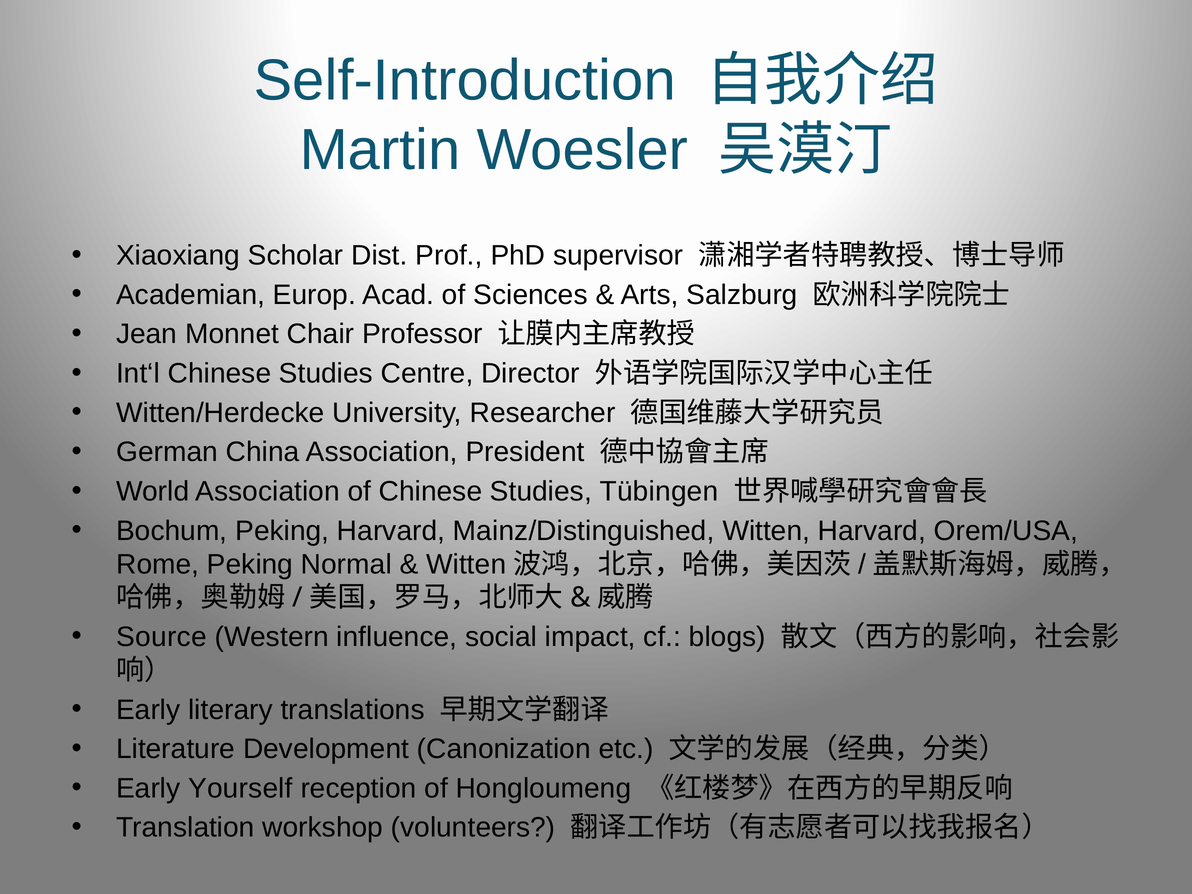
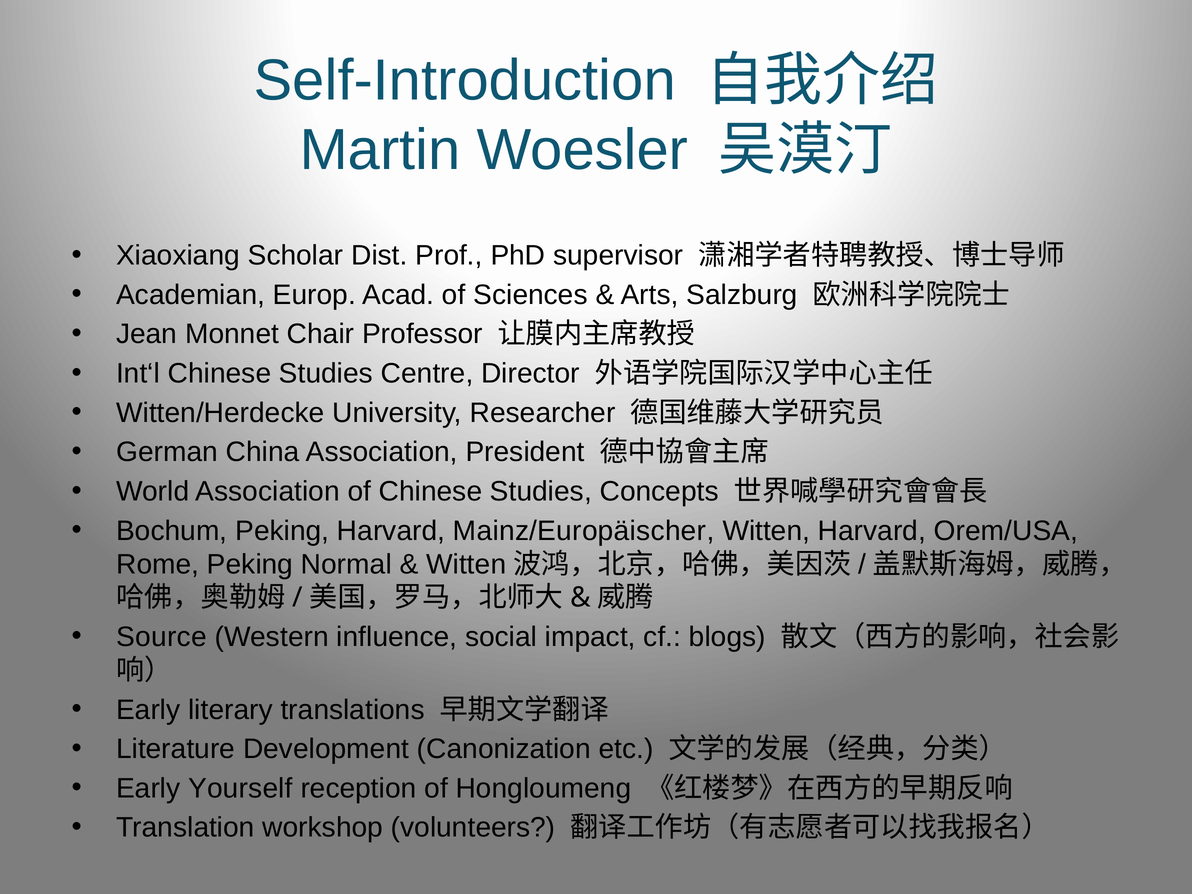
Tübingen: Tübingen -> Concepts (659, 491)
Mainz/Distinguished: Mainz/Distinguished -> Mainz/Europäischer (584, 531)
